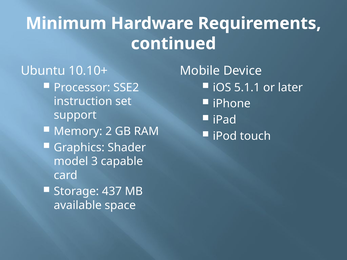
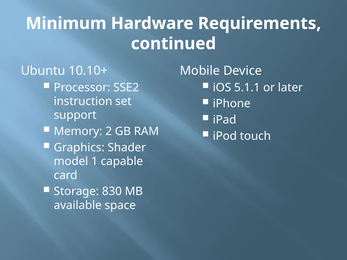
3: 3 -> 1 (94, 162)
437: 437 -> 830 (112, 192)
